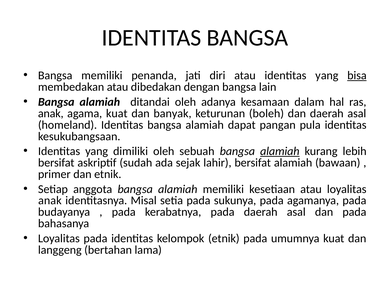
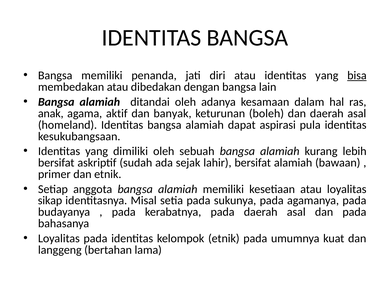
agama kuat: kuat -> aktif (117, 113)
pangan: pangan -> aspirasi (278, 125)
alamiah underline: present -> none (280, 151)
anak: anak -> sikap (50, 200)
